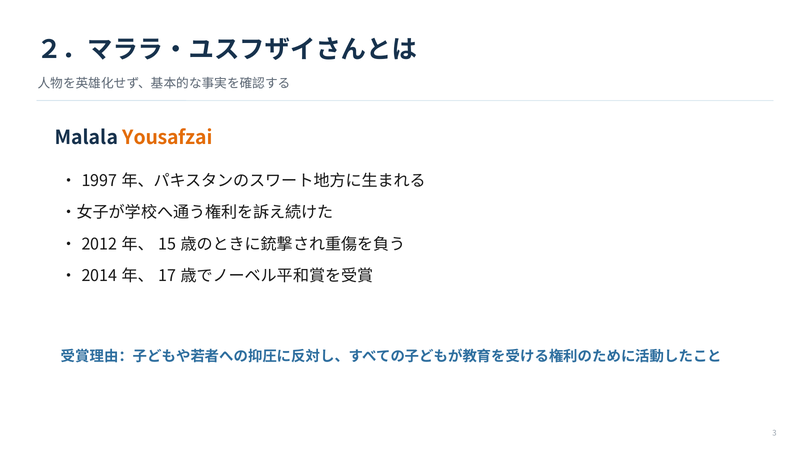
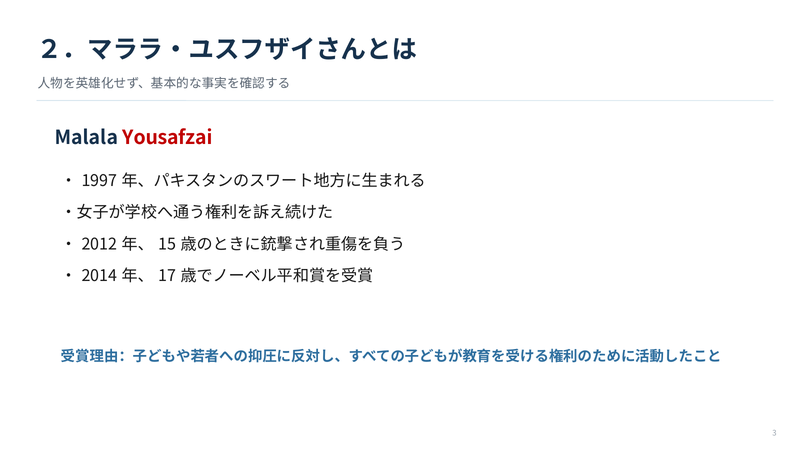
Yousafzai colour: orange -> red (167, 138)
